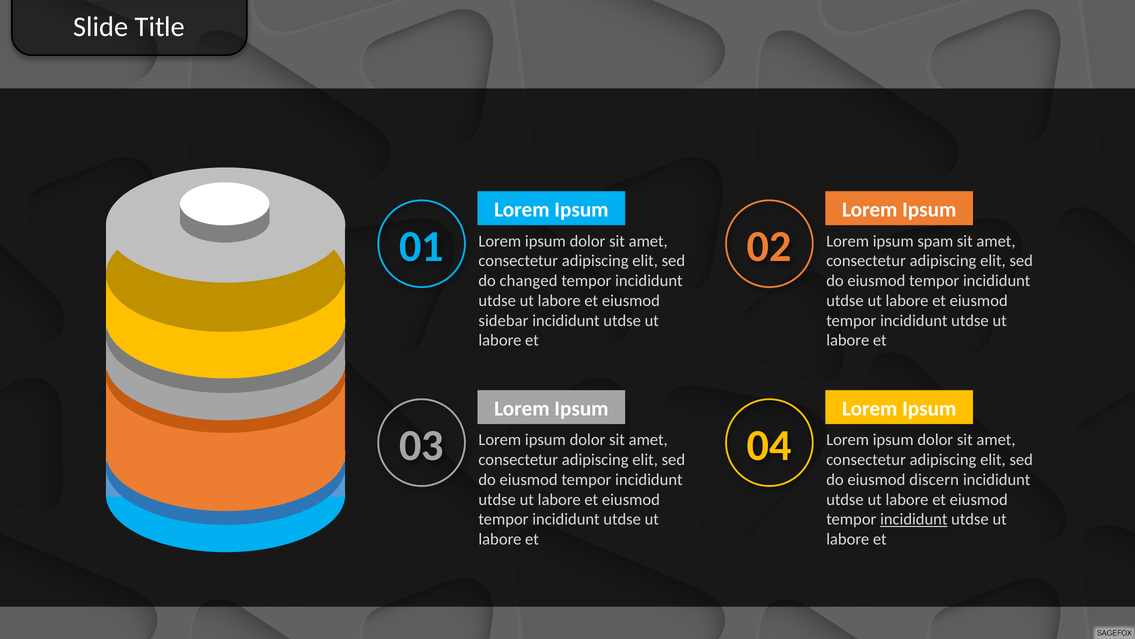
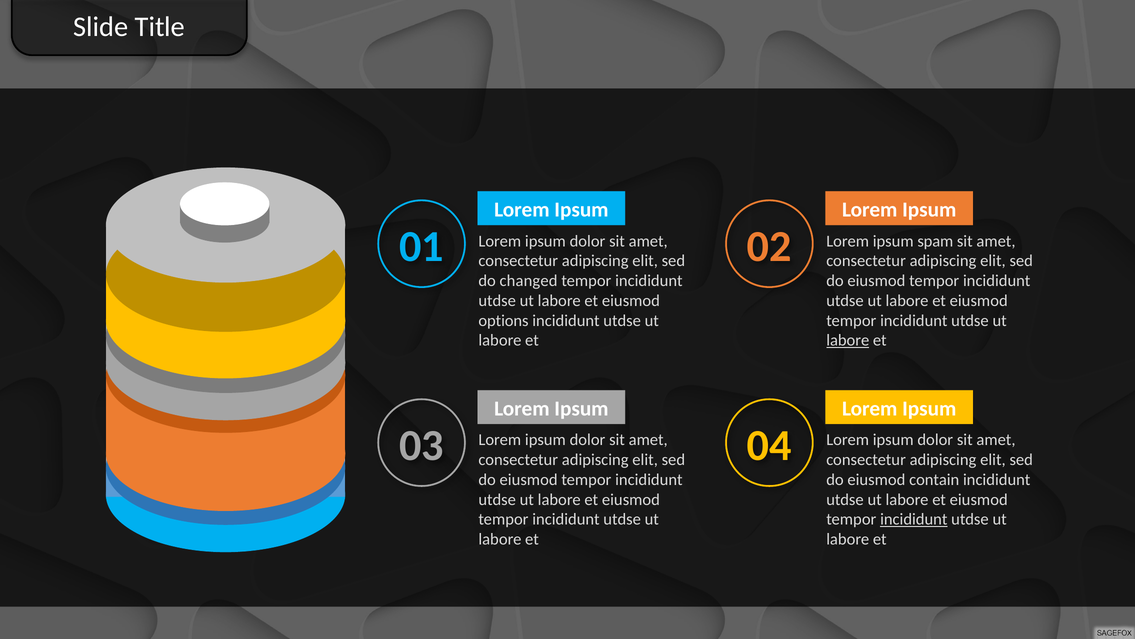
sidebar: sidebar -> options (504, 320)
labore underline: none -> present (848, 340)
discern: discern -> contain (934, 479)
